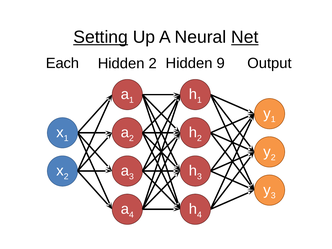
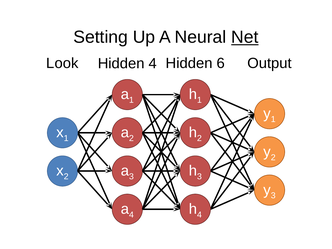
Setting underline: present -> none (101, 37)
Each: Each -> Look (62, 63)
Hidden 2: 2 -> 4 (153, 63)
9: 9 -> 6 (221, 63)
